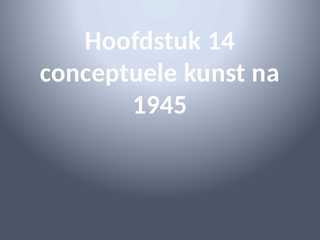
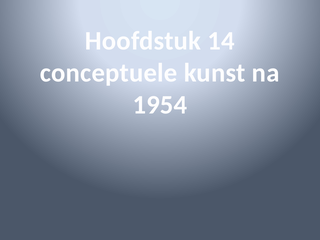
1945: 1945 -> 1954 (160, 105)
